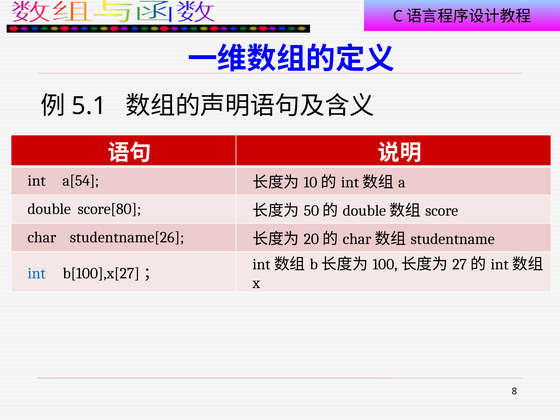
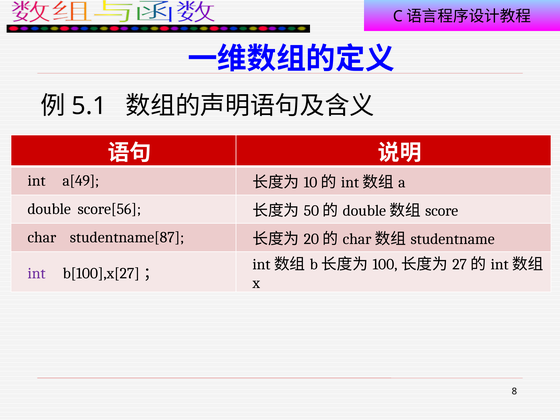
a[54: a[54 -> a[49 (81, 181)
score[80: score[80 -> score[56 (109, 209)
studentname[26: studentname[26 -> studentname[87 (127, 237)
int colour: blue -> purple (37, 273)
